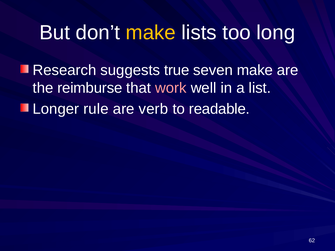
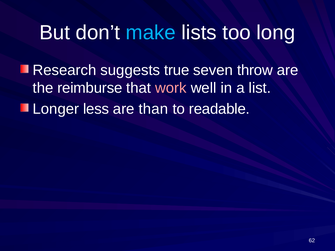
make colour: yellow -> light blue (151, 33)
seven make: make -> throw (255, 70)
rule: rule -> less (96, 109)
verb: verb -> than (153, 109)
